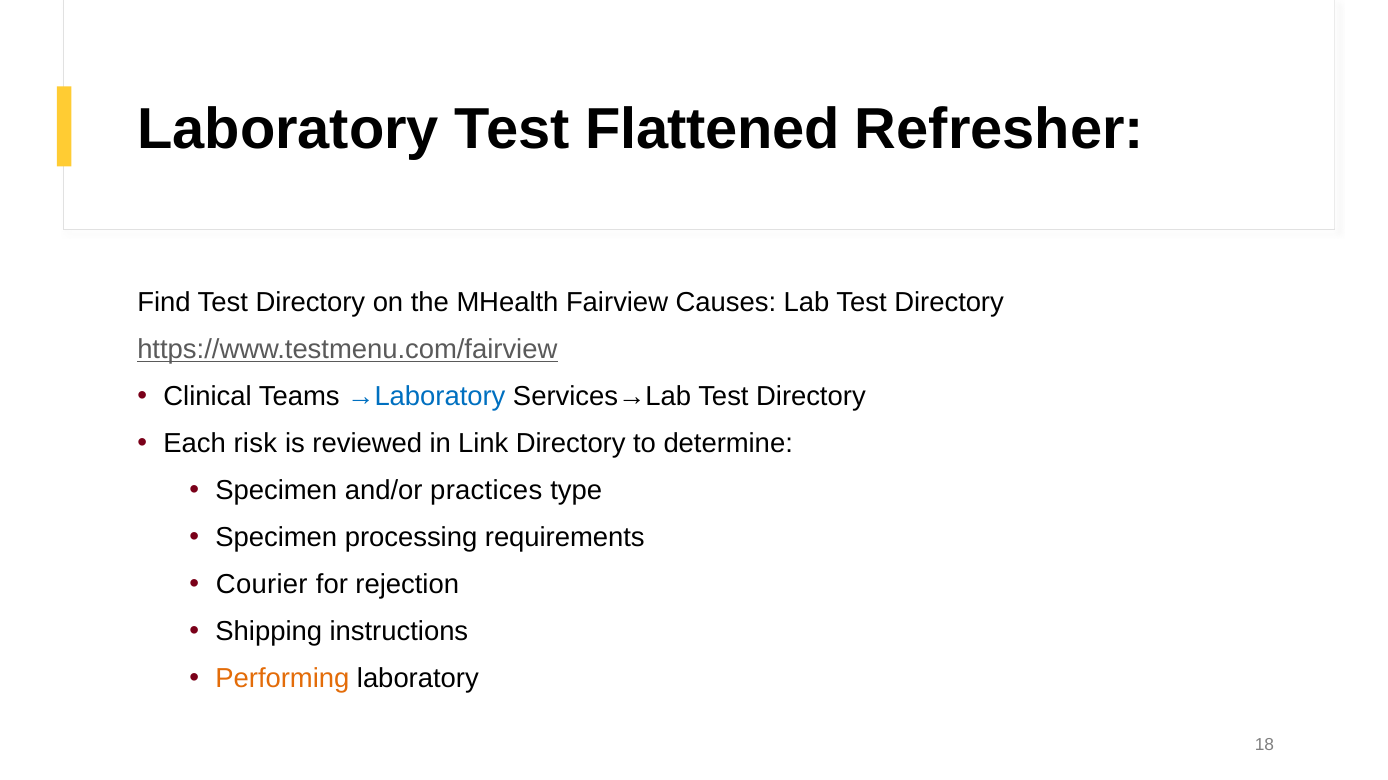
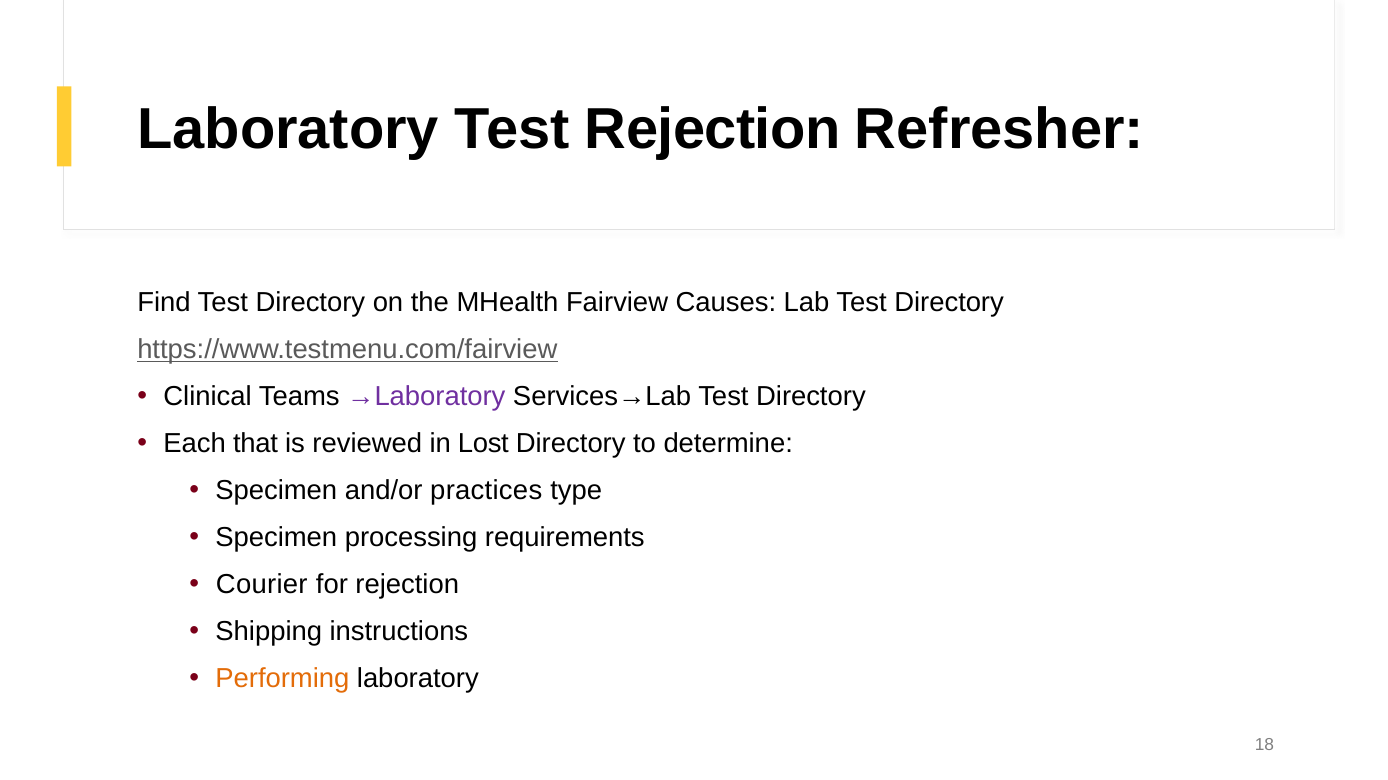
Test Flattened: Flattened -> Rejection (713, 129)
→Laboratory colour: blue -> purple (426, 397)
risk: risk -> that (256, 444)
Link: Link -> Lost (483, 444)
